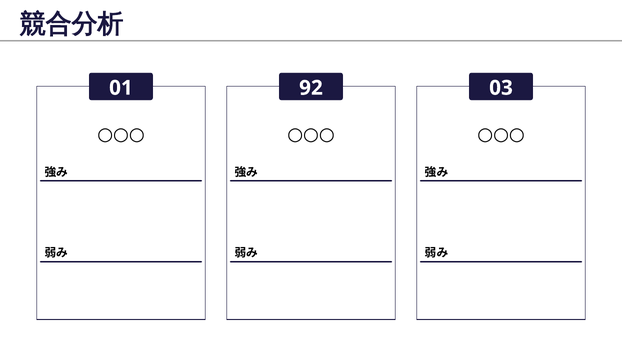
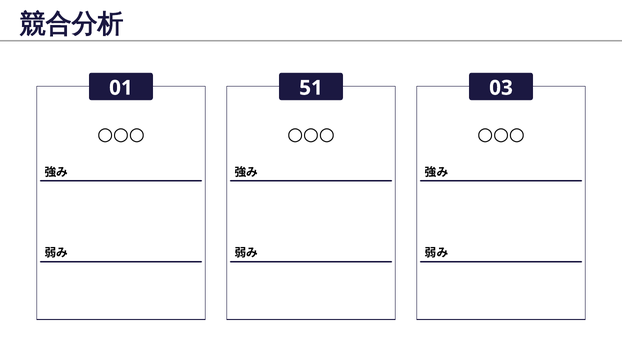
92: 92 -> 51 (311, 88)
